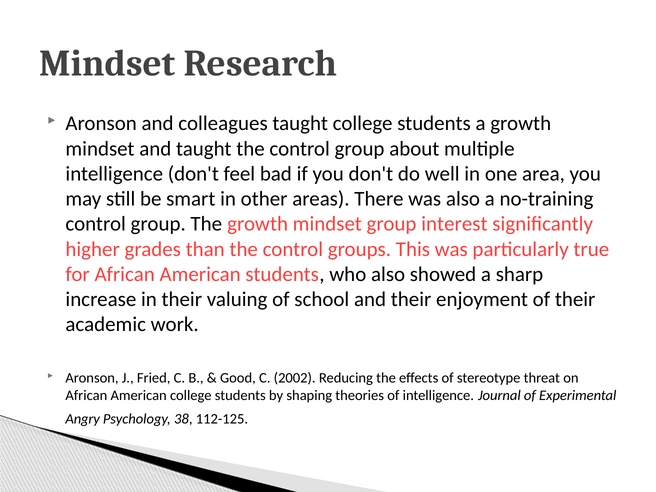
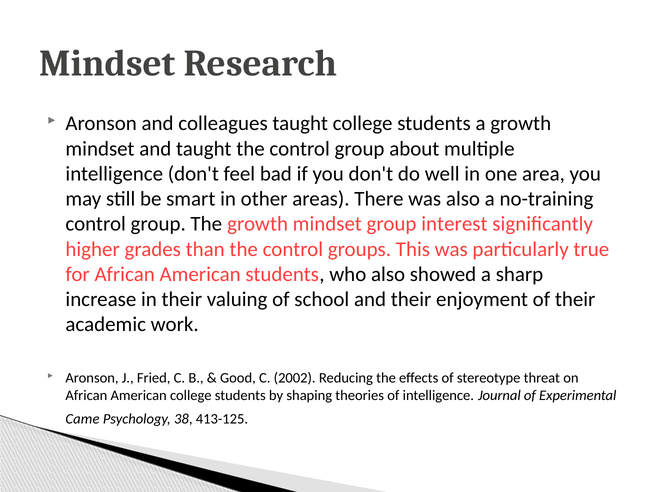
Angry: Angry -> Came (82, 419)
112-125: 112-125 -> 413-125 (222, 419)
